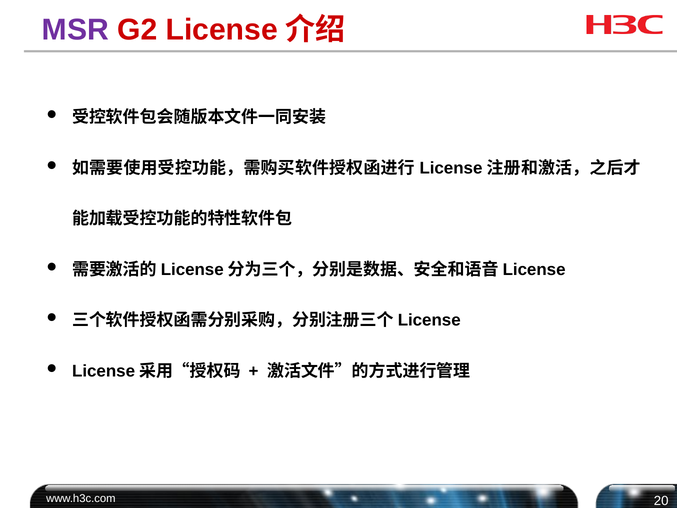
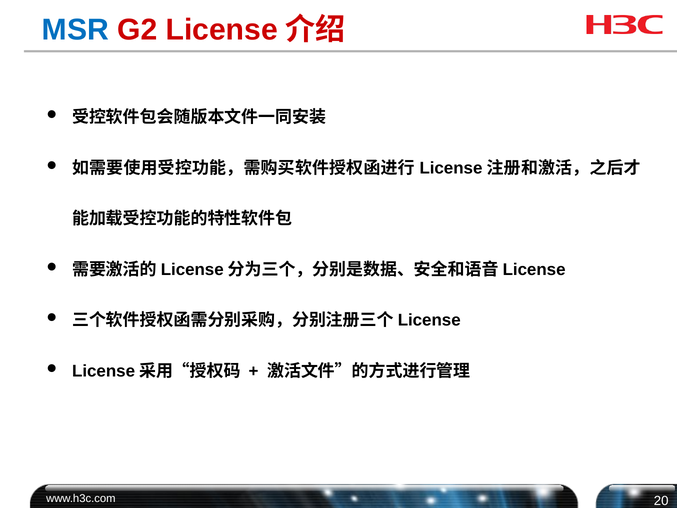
MSR colour: purple -> blue (75, 30)
